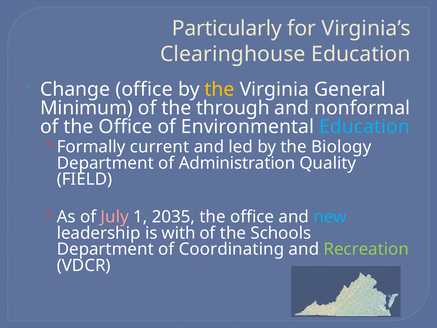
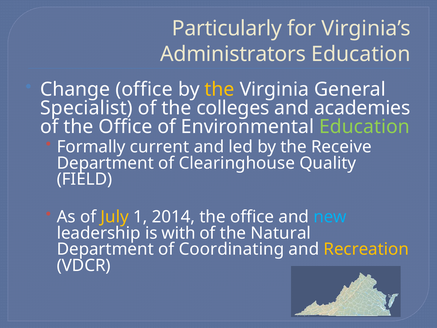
Clearinghouse: Clearinghouse -> Administrators (233, 54)
Minimum: Minimum -> Specialist (86, 108)
through: through -> colleges (233, 108)
nonformal: nonformal -> academies (362, 108)
Education colour: light blue -> light green (365, 127)
Biology: Biology -> Receive (341, 147)
Administration: Administration -> Clearinghouse (237, 163)
July colour: pink -> yellow (115, 217)
2035: 2035 -> 2014 (173, 217)
Schools: Schools -> Natural (281, 233)
Recreation colour: light green -> yellow (366, 249)
